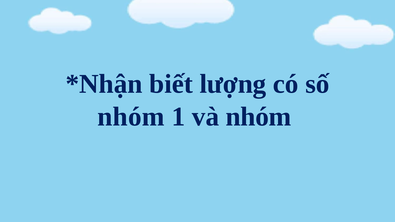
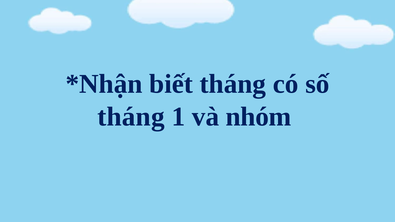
biết lượng: lượng -> tháng (233, 84)
nhóm: nhóm -> tháng (131, 117)
